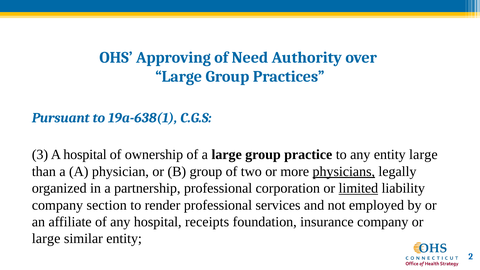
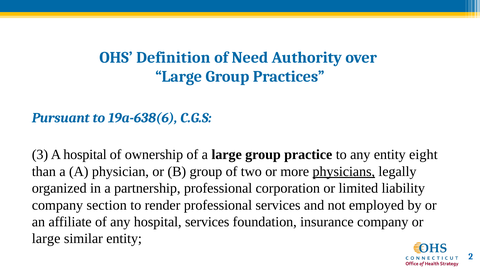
Approving: Approving -> Definition (173, 58)
19a-638(1: 19a-638(1 -> 19a-638(6 (143, 118)
entity large: large -> eight (423, 155)
limited underline: present -> none (358, 188)
hospital receipts: receipts -> services (207, 222)
